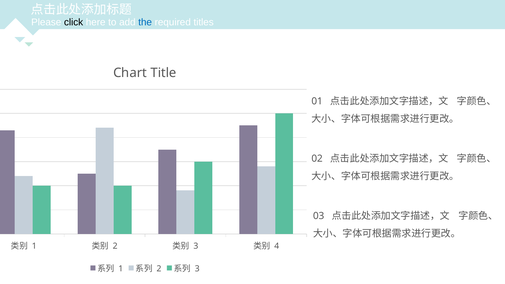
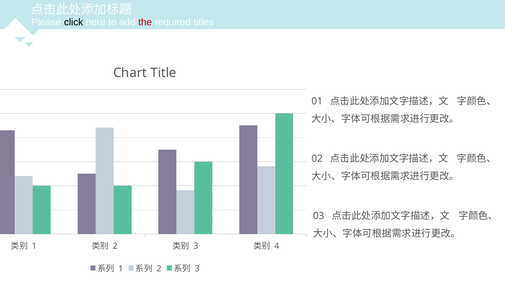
the colour: blue -> red (145, 22)
